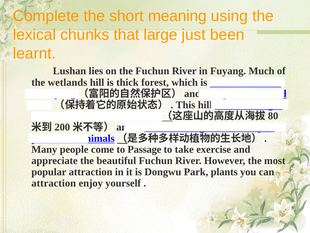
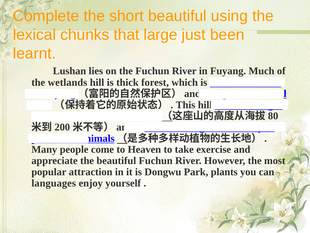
short meaning: meaning -> beautiful (177, 16)
Passage: Passage -> Heaven (144, 149)
attraction: attraction -> languages (54, 183)
